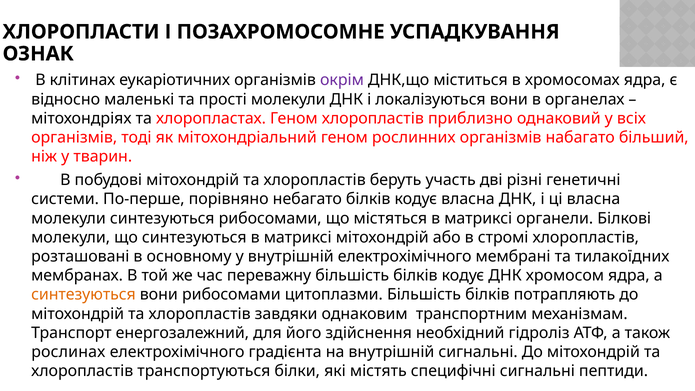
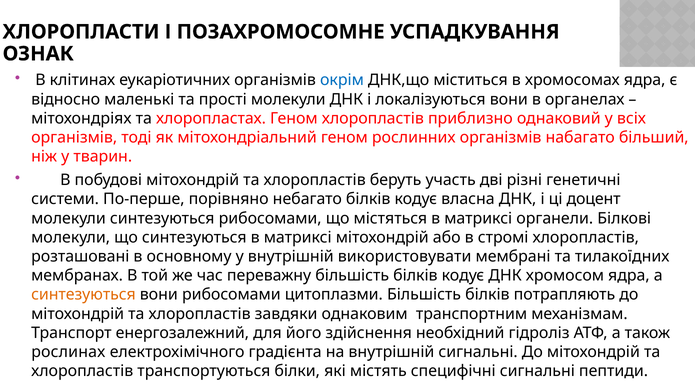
окрім colour: purple -> blue (342, 80)
ці власна: власна -> доцент (594, 199)
внутрішній електрохімічного: електрохімічного -> використовувати (405, 256)
